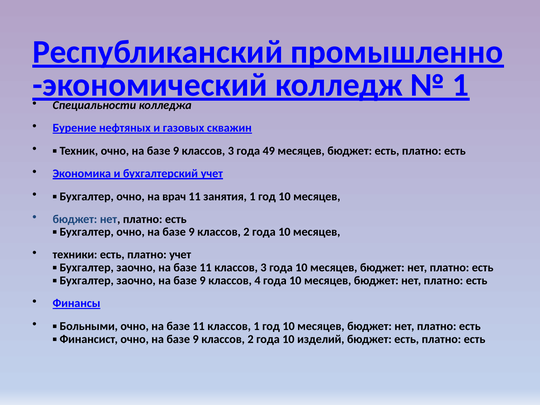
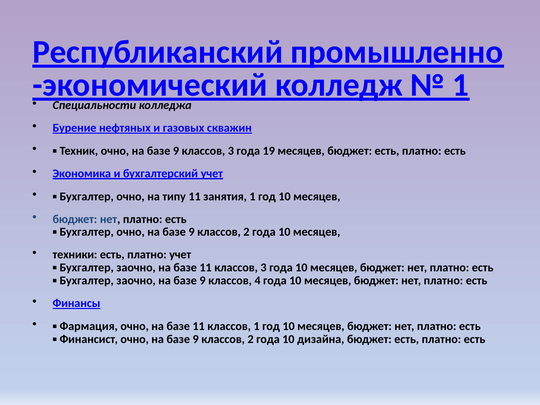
49: 49 -> 19 (269, 151)
врач: врач -> типу (174, 196)
Больными: Больными -> Фармация (89, 326)
изделий: изделий -> дизайна (321, 339)
